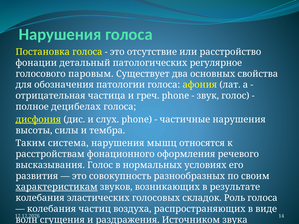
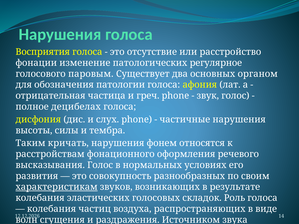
Постановка: Постановка -> Восприятия (43, 52)
детальный: детальный -> изменение (85, 63)
свойства: свойства -> органом (258, 74)
дисфония underline: present -> none (38, 120)
система: система -> кричать (68, 143)
мышц: мышц -> фонем (162, 143)
